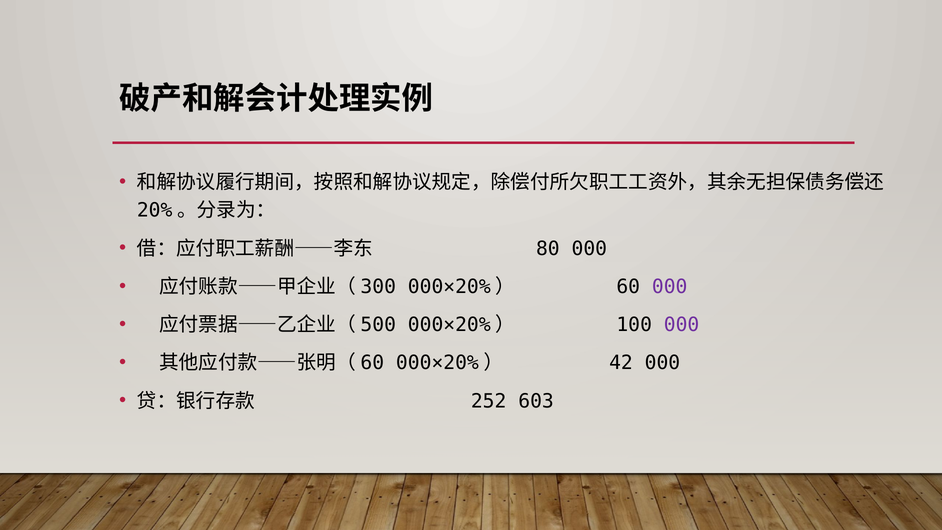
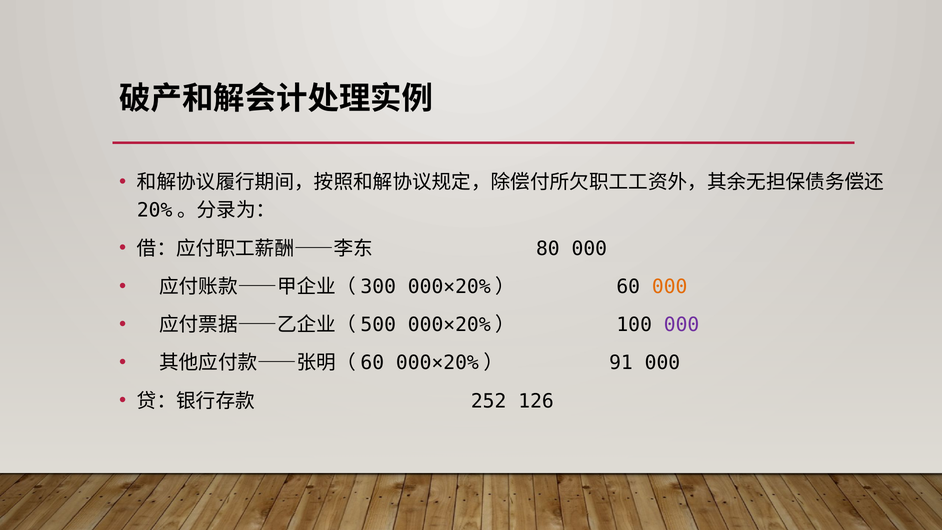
000 colour: purple -> orange (670, 287)
42: 42 -> 91 (621, 363)
603: 603 -> 126 (536, 401)
